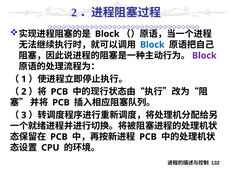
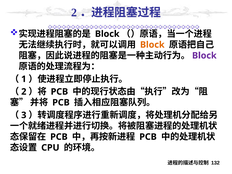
Block colour: blue -> orange (152, 45)
